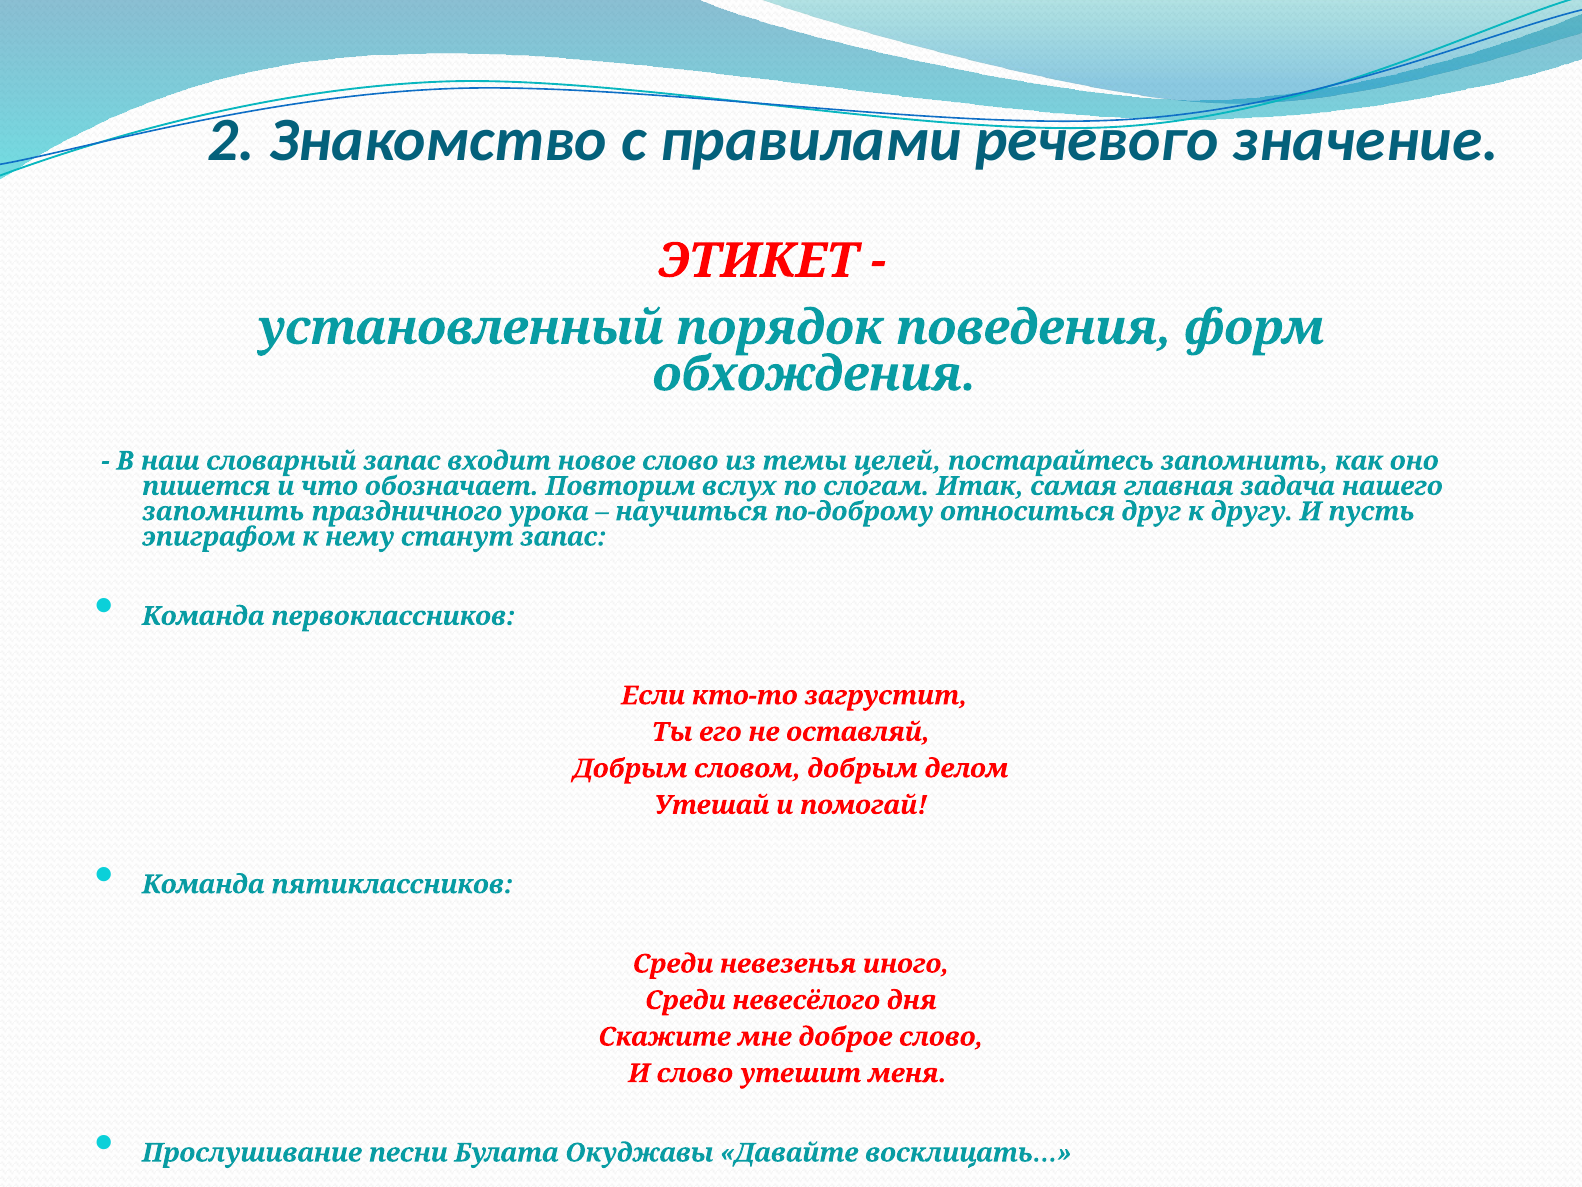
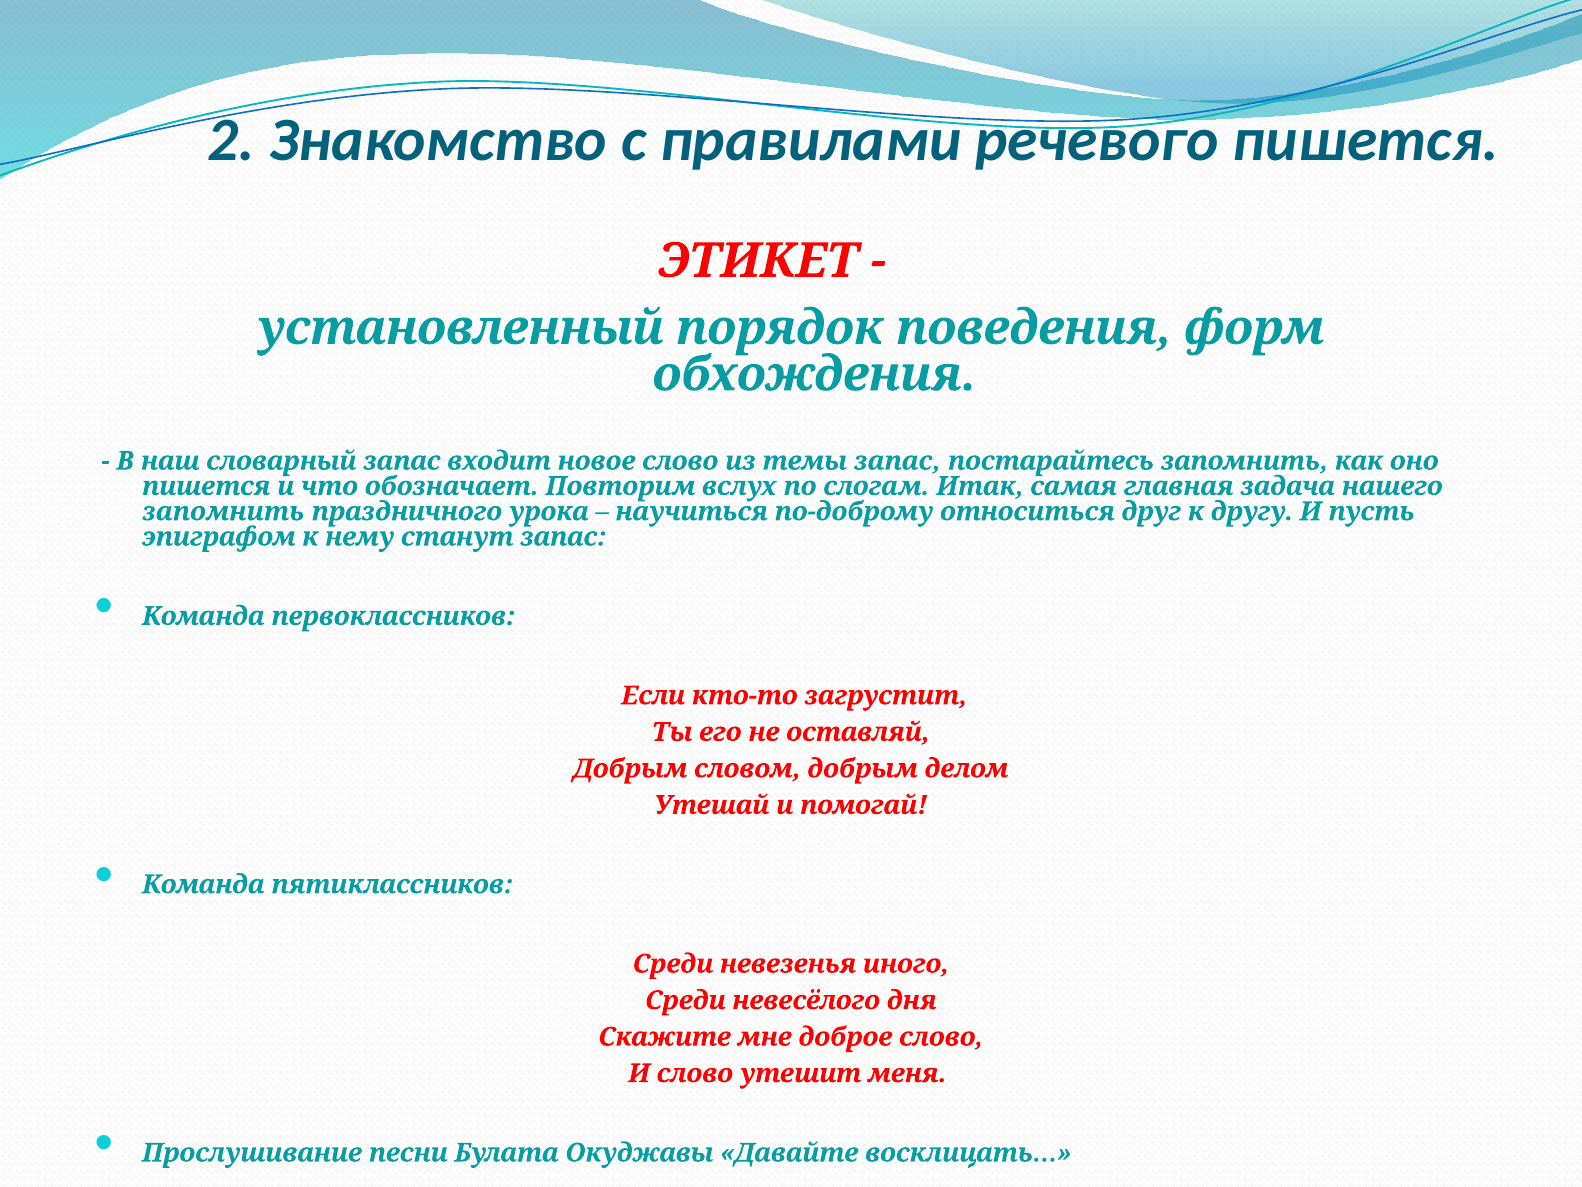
речевого значение: значение -> пишется (1366, 140)
темы целей: целей -> запас (897, 461)
